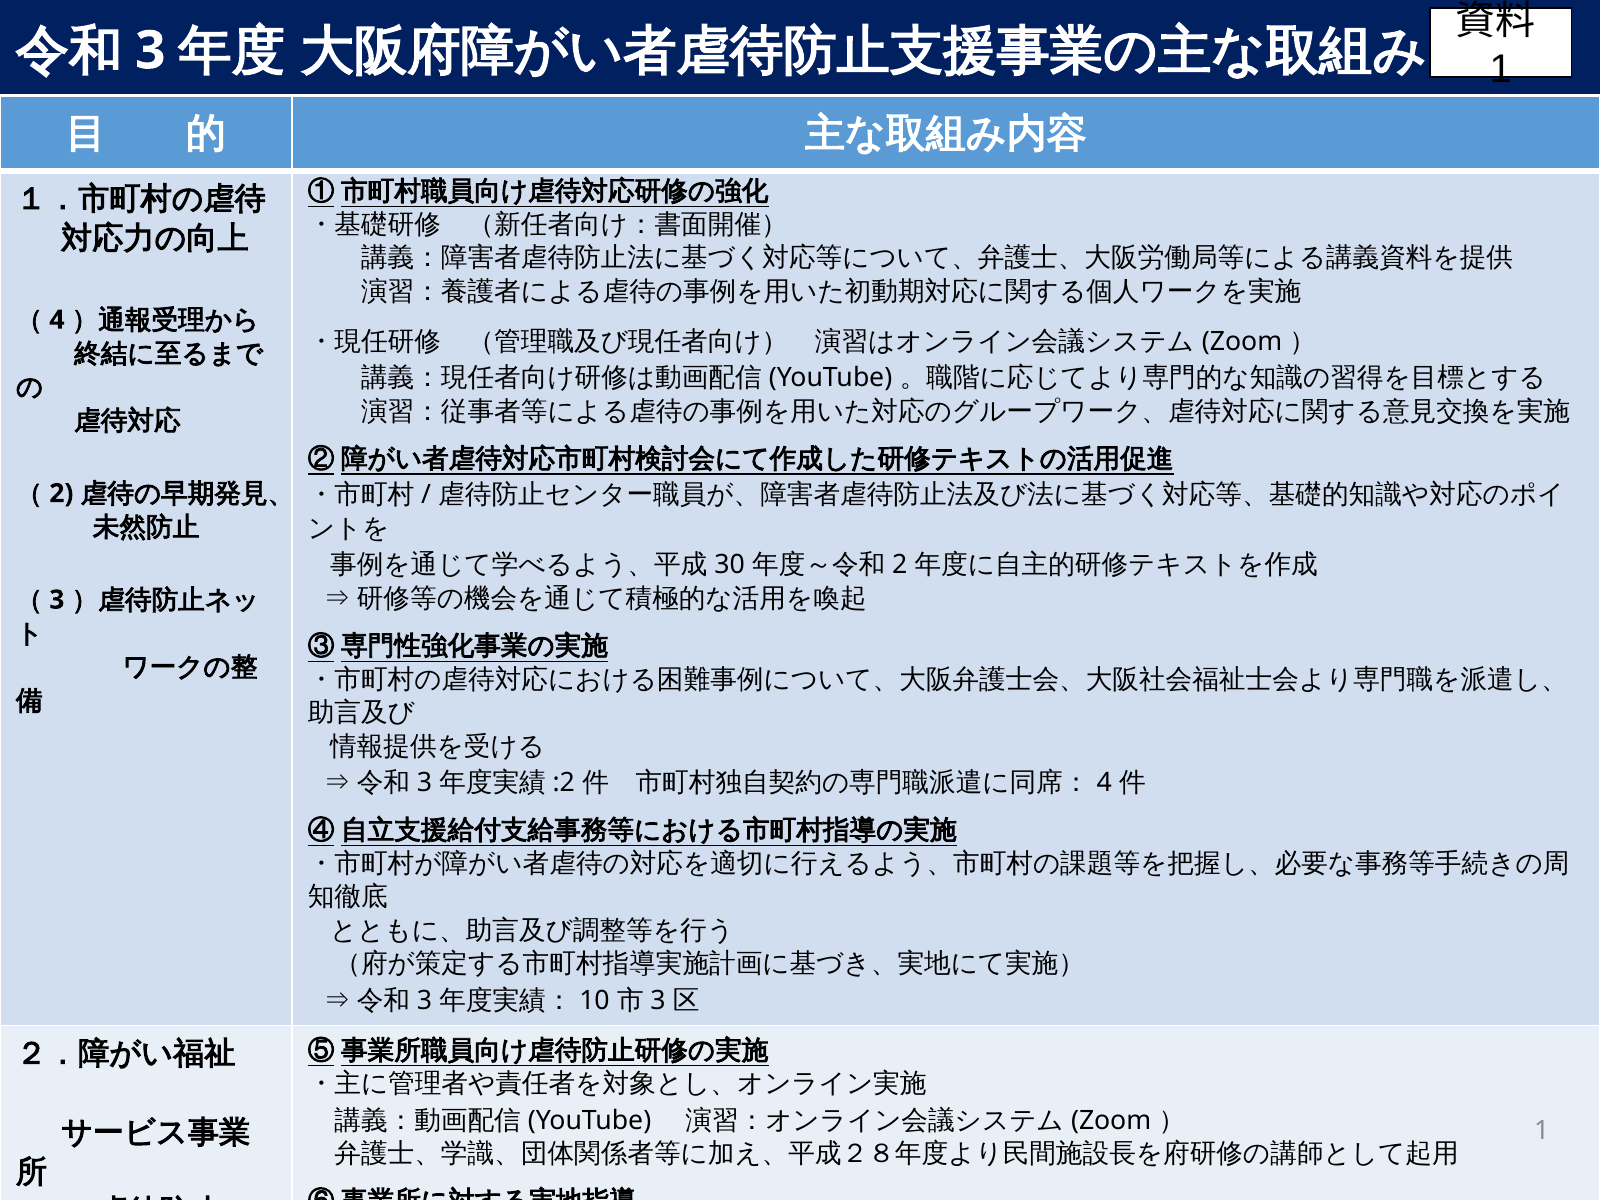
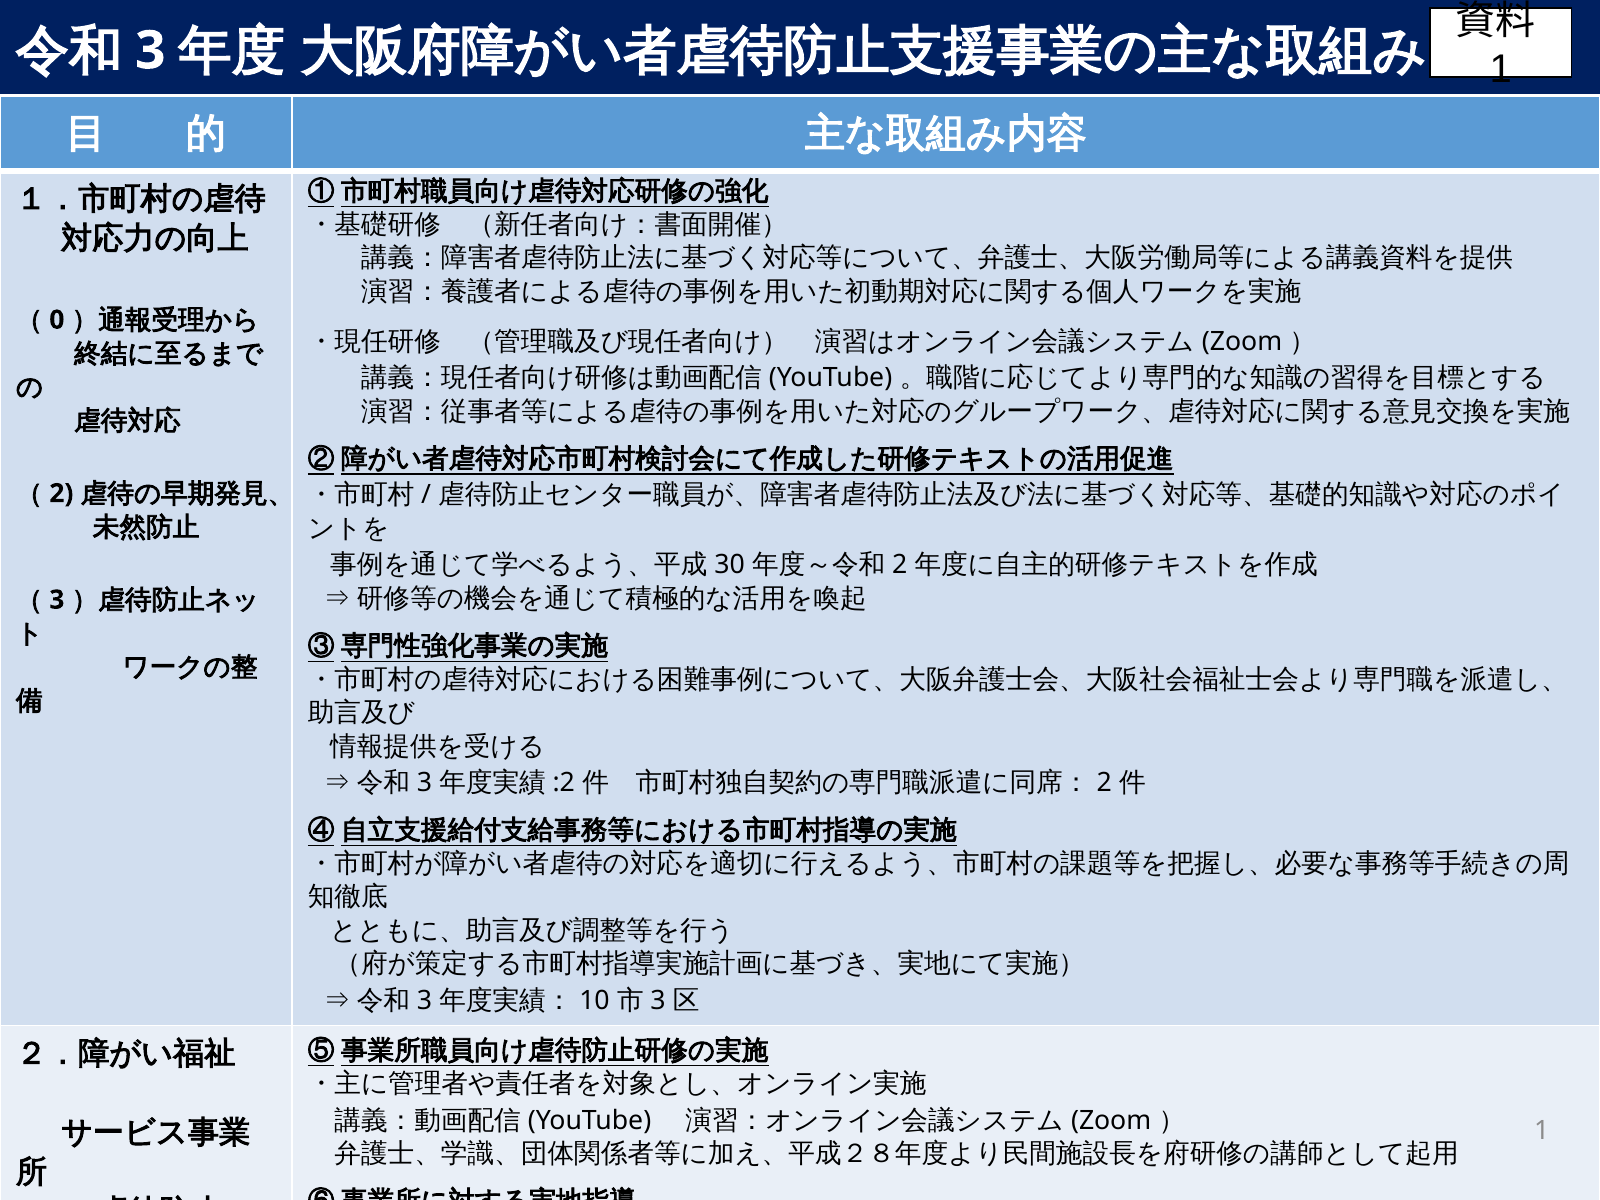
4: 4 -> 0 (57, 320)
4: 4 -> 2 (1104, 783)
